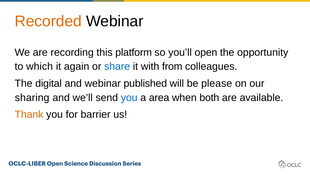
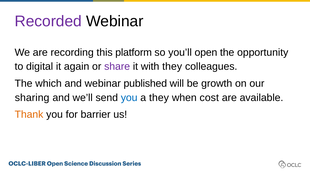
Recorded colour: orange -> purple (48, 21)
which: which -> digital (40, 67)
share colour: blue -> purple (117, 67)
with from: from -> they (172, 67)
digital: digital -> which (49, 84)
please: please -> growth (217, 84)
a area: area -> they (159, 98)
both: both -> cost (209, 98)
